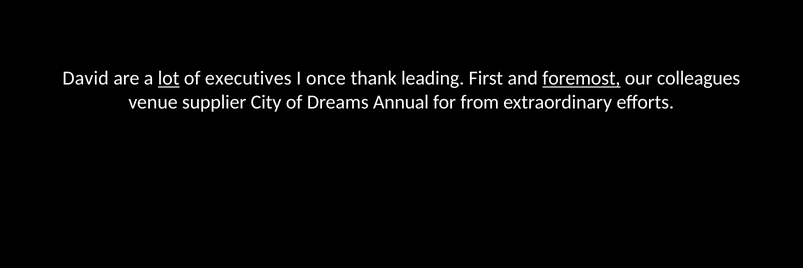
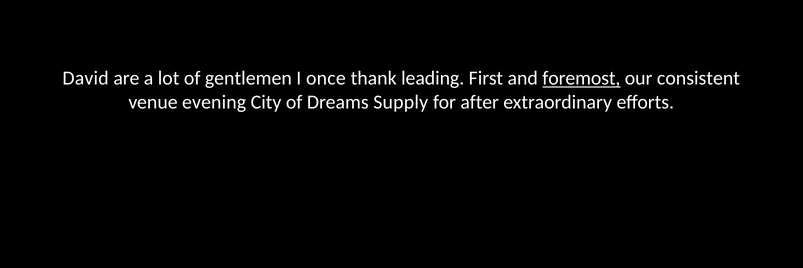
lot underline: present -> none (169, 78)
executives: executives -> gentlemen (248, 78)
colleagues: colleagues -> consistent (698, 78)
supplier: supplier -> evening (214, 102)
Annual: Annual -> Supply (401, 102)
from: from -> after (480, 102)
